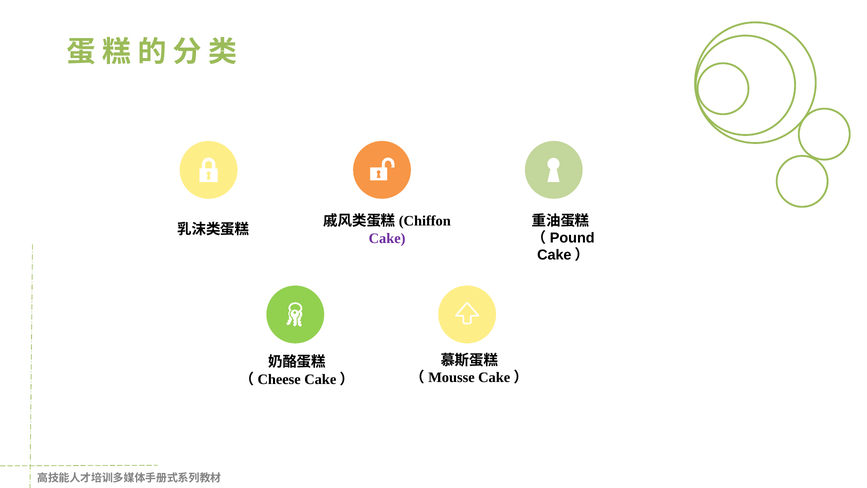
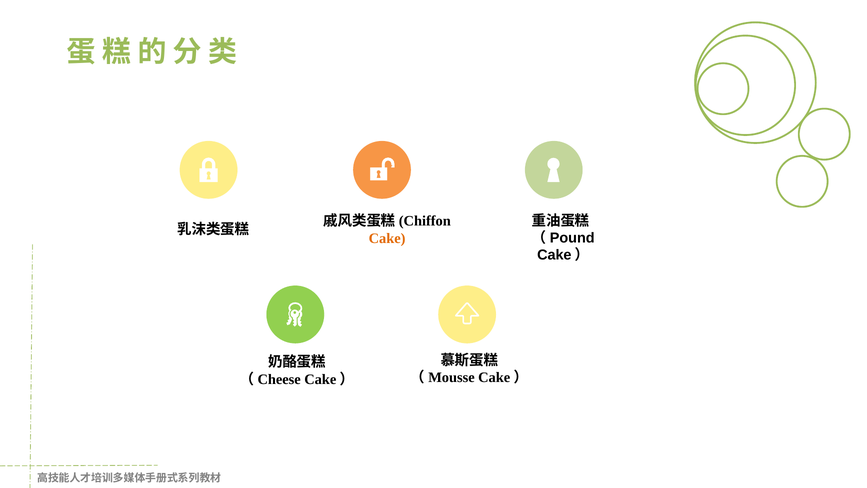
Cake colour: purple -> orange (387, 238)
